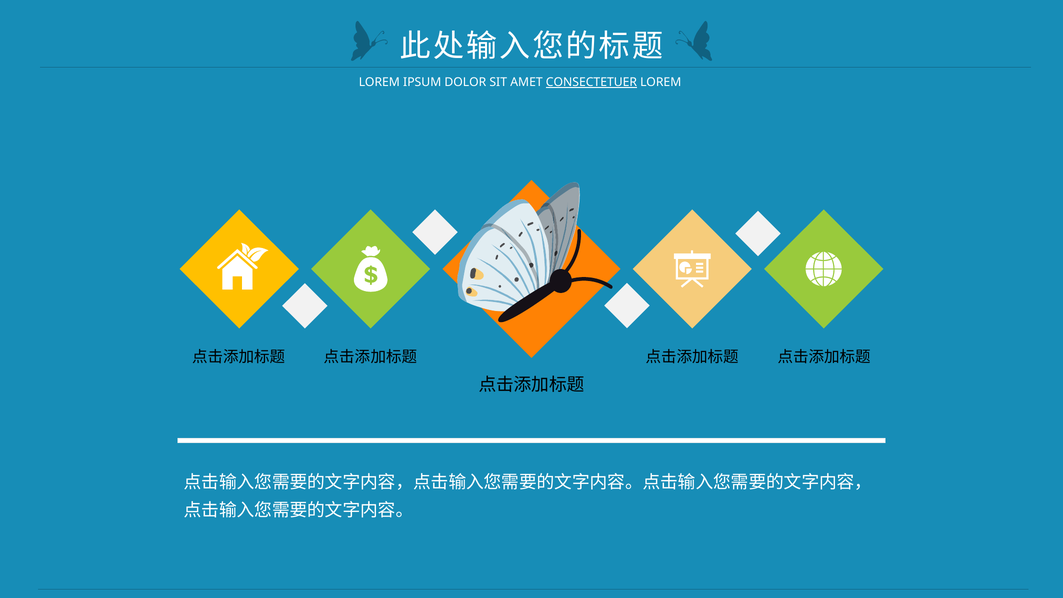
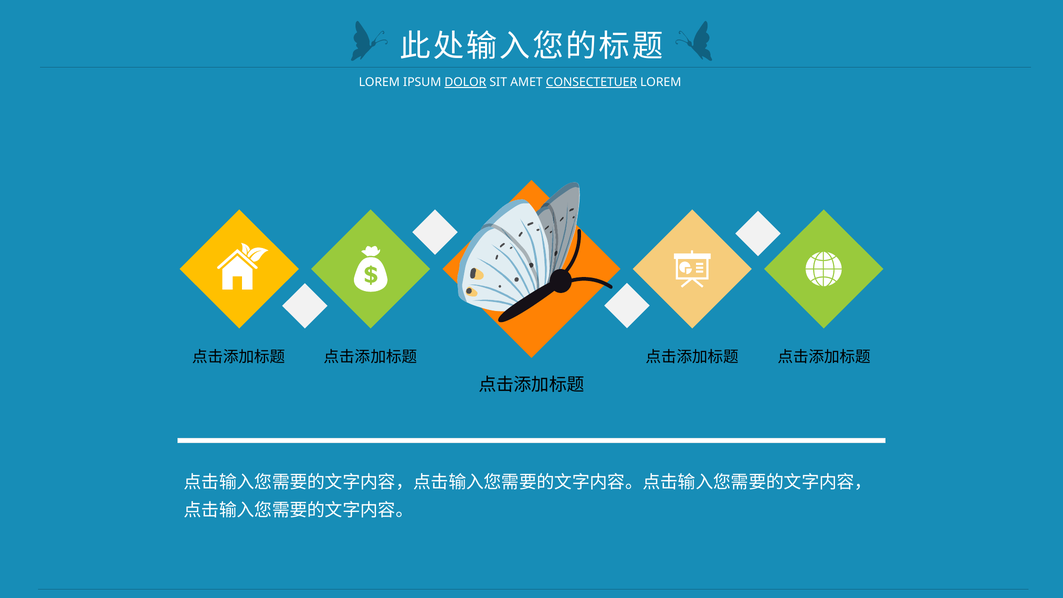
DOLOR underline: none -> present (465, 82)
